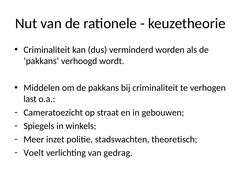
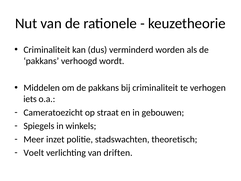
last: last -> iets (30, 99)
gedrag: gedrag -> driften (118, 153)
